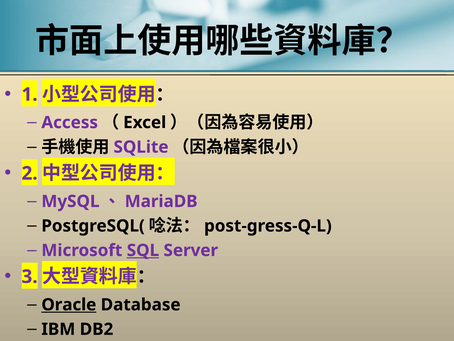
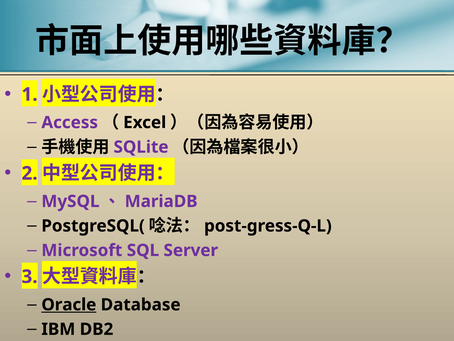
SQL underline: present -> none (143, 250)
